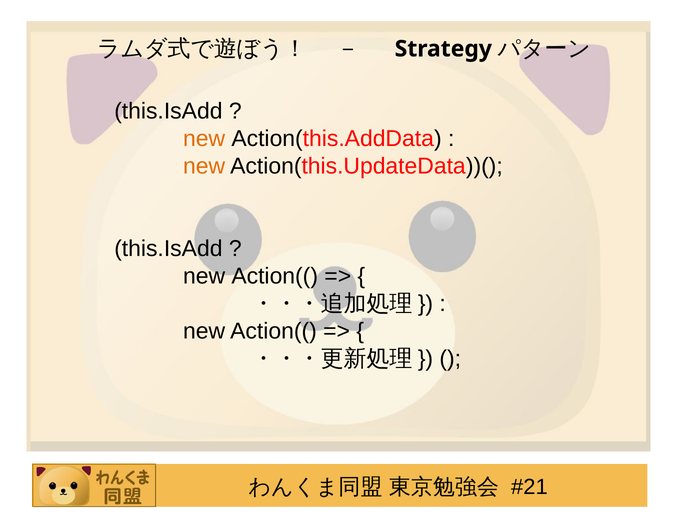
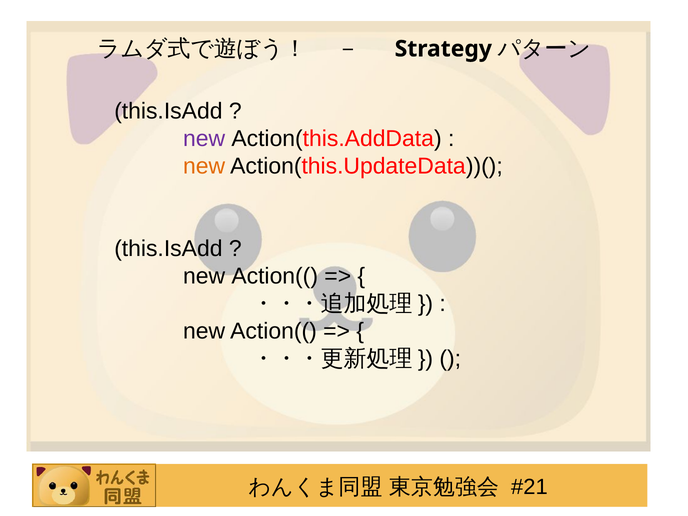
new colour: orange -> purple (204, 139)
